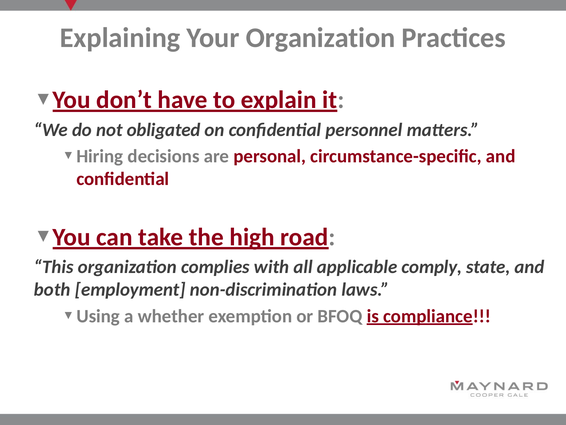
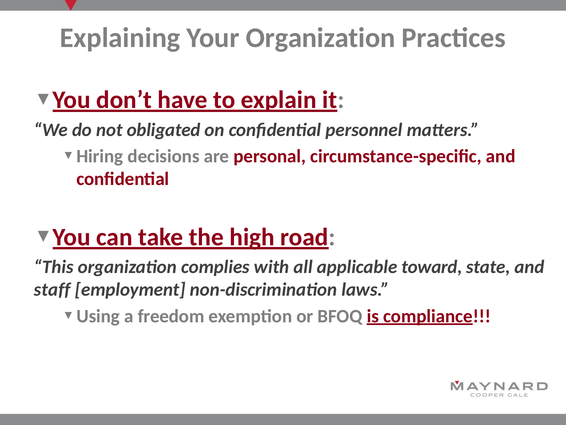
comply: comply -> toward (432, 267)
both: both -> staff (52, 289)
whether: whether -> freedom (171, 316)
